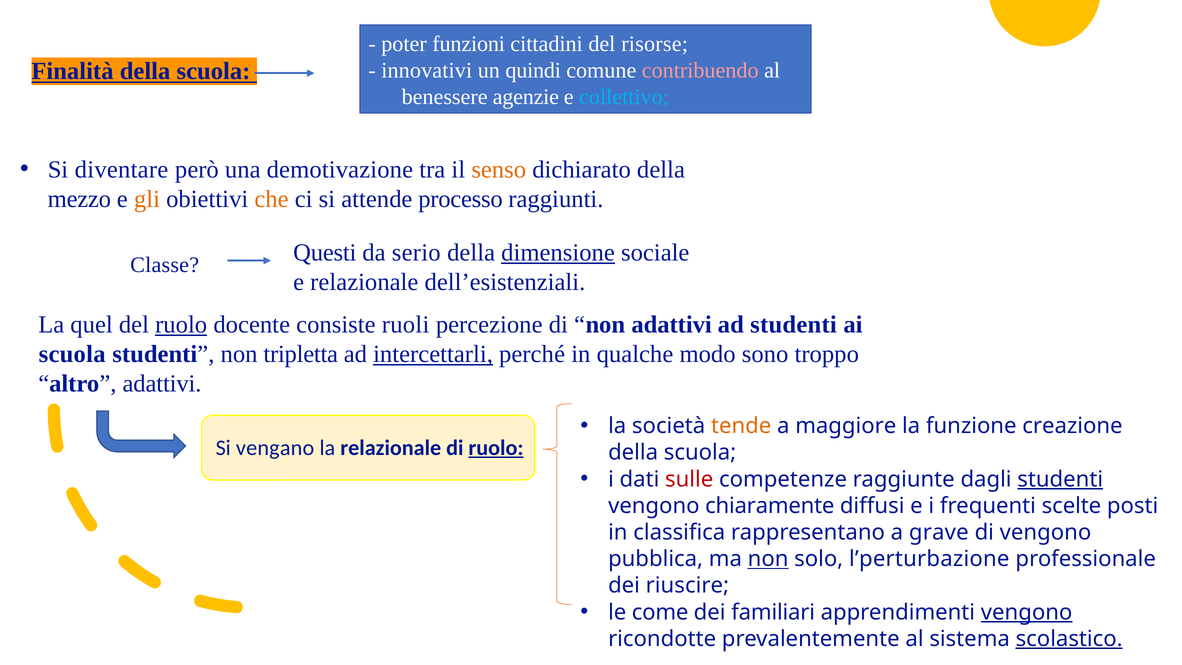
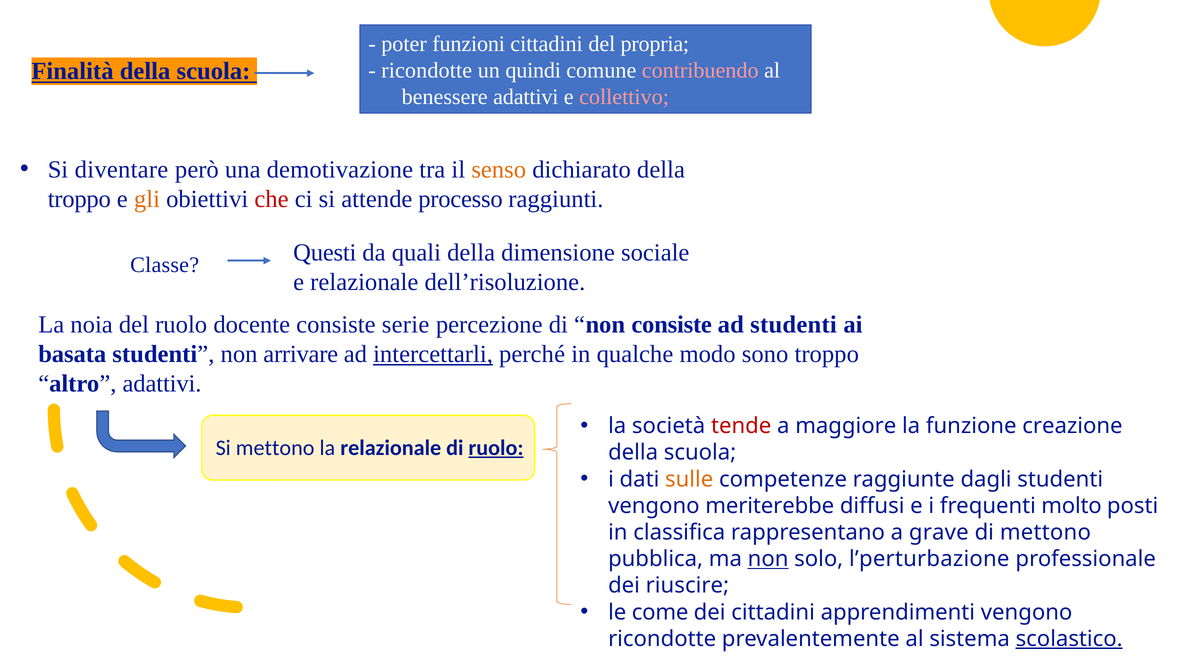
risorse: risorse -> propria (655, 44)
innovativi: innovativi -> ricondotte (427, 70)
benessere agenzie: agenzie -> adattivi (526, 97)
collettivo colour: light blue -> pink (624, 97)
mezzo: mezzo -> troppo (79, 199)
che colour: orange -> red (272, 199)
serio: serio -> quali (416, 253)
dimensione underline: present -> none (558, 253)
dell’esistenziali: dell’esistenziali -> dell’risoluzione (505, 282)
quel: quel -> noia (92, 324)
ruolo underline: present -> none (181, 324)
ruoli: ruoli -> serie (406, 324)
non adattivi: adattivi -> consiste (672, 324)
scuola: scuola -> basata (72, 354)
tripletta: tripletta -> arrivare (301, 354)
tende colour: orange -> red (741, 426)
Si vengano: vengano -> mettono (275, 448)
sulle colour: red -> orange (689, 479)
studenti underline: present -> none (1060, 479)
chiaramente: chiaramente -> meriterebbe (770, 506)
scelte: scelte -> molto (1072, 506)
di vengono: vengono -> mettono (1045, 532)
dei familiari: familiari -> cittadini (773, 612)
vengono underline: present -> none (1027, 612)
